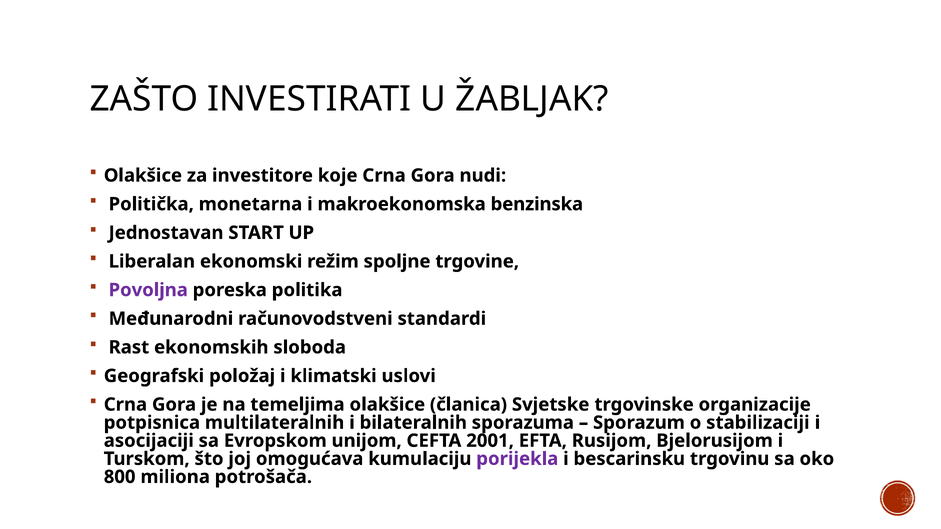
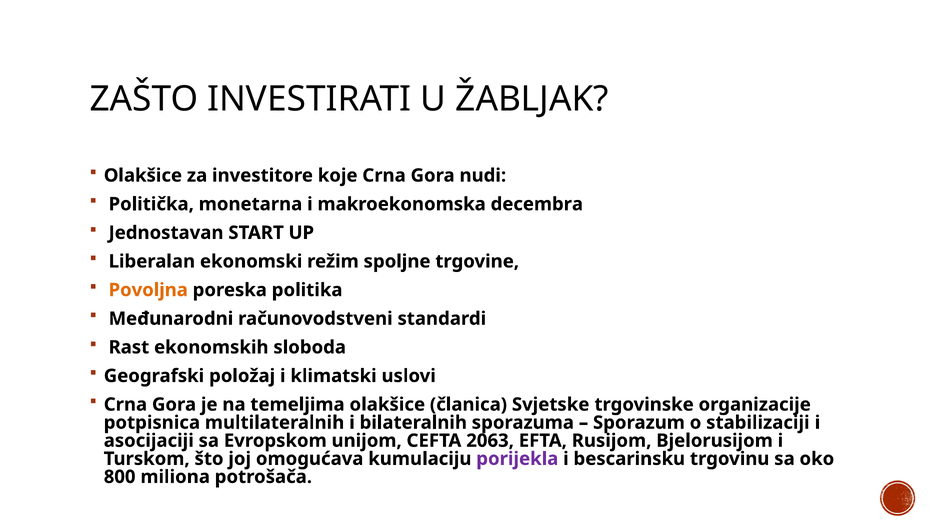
benzinska: benzinska -> decembra (537, 204)
Povoljna colour: purple -> orange (148, 290)
2001: 2001 -> 2063 (490, 441)
